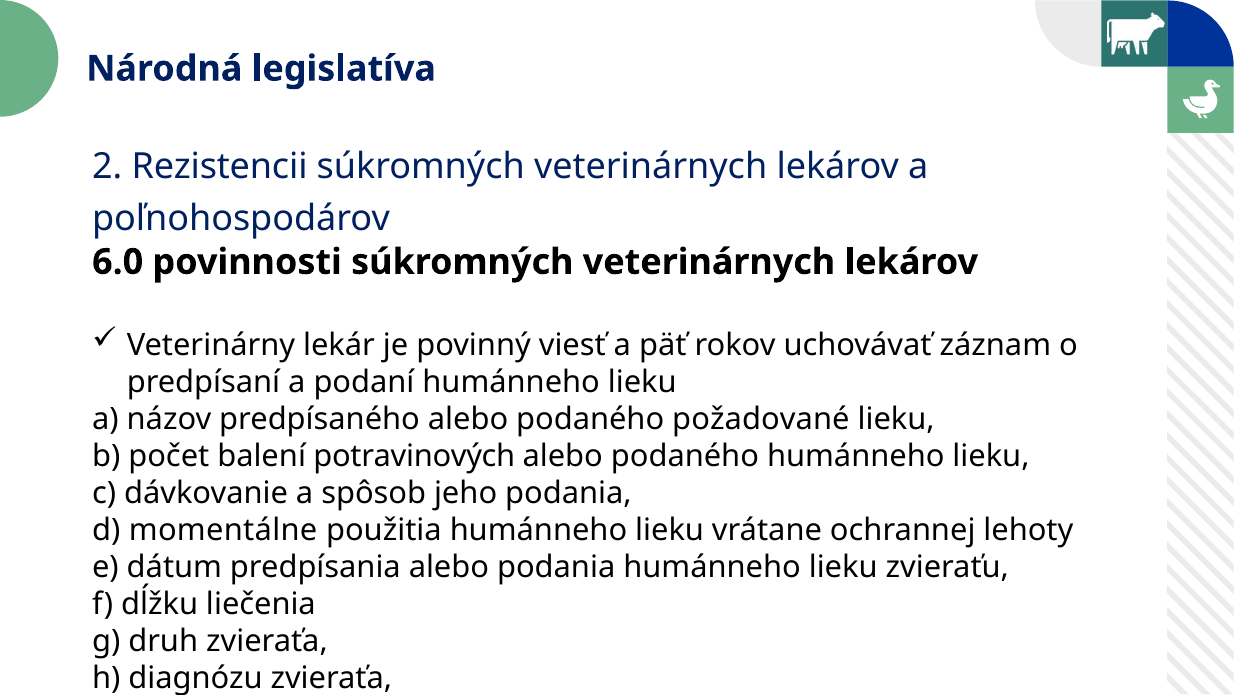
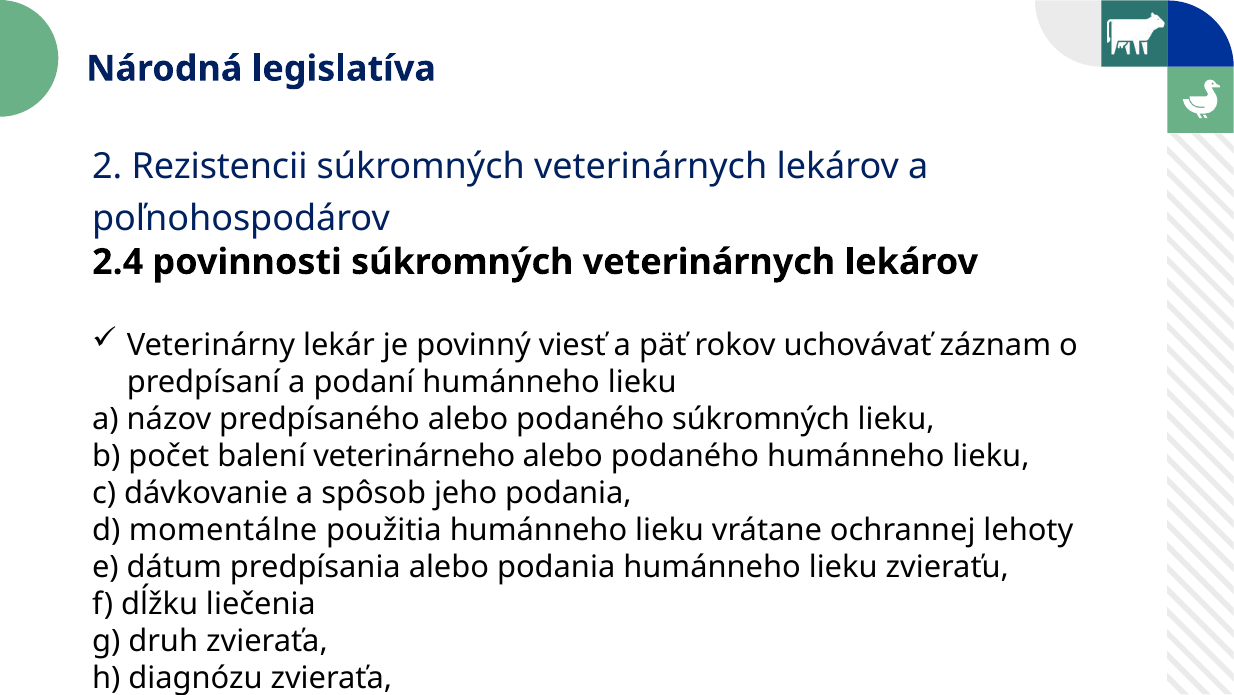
6.0: 6.0 -> 2.4 (118, 262)
podaného požadované: požadované -> súkromných (761, 419)
potravinových: potravinových -> veterinárneho (414, 456)
